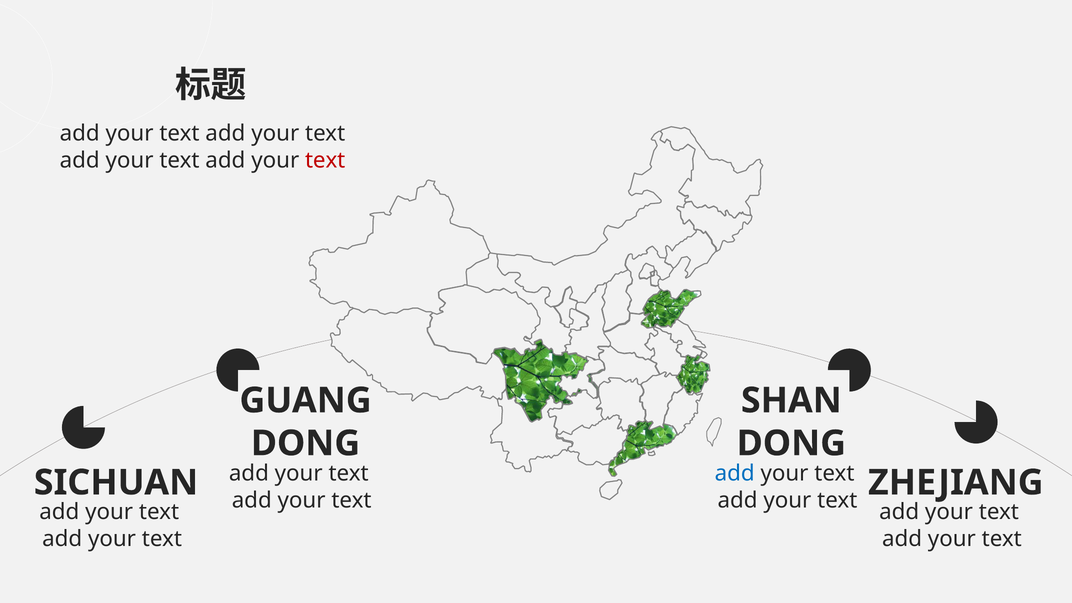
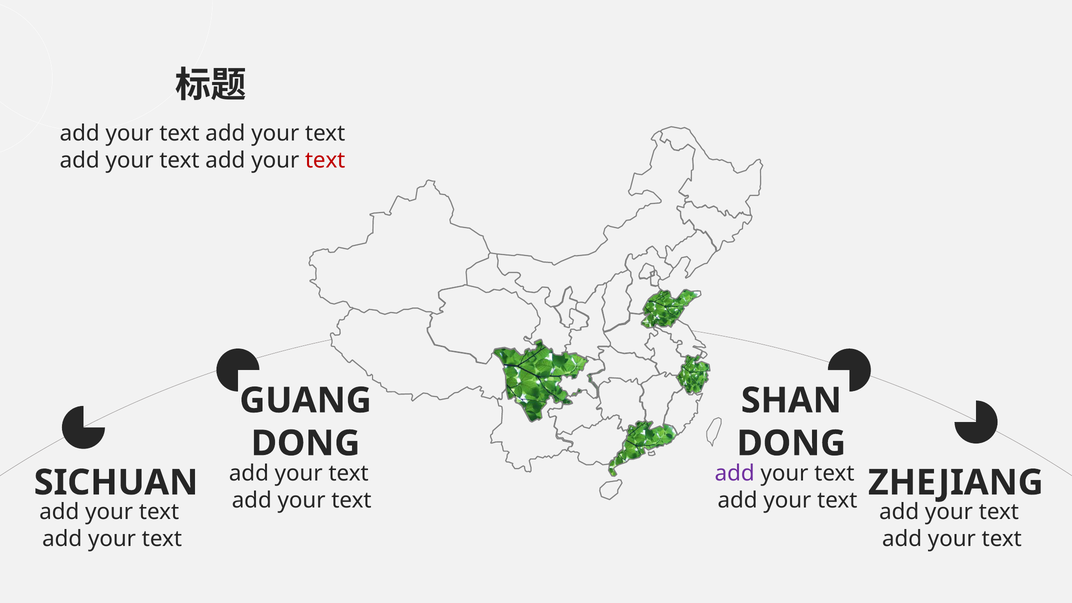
add colour: blue -> purple (735, 474)
